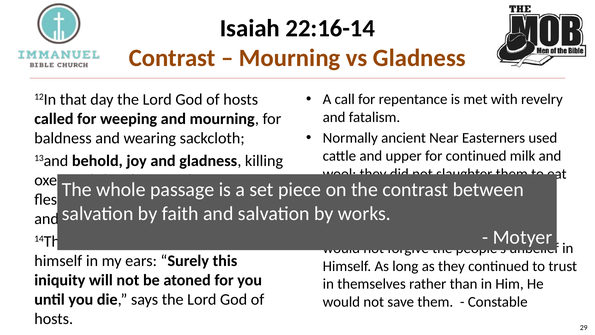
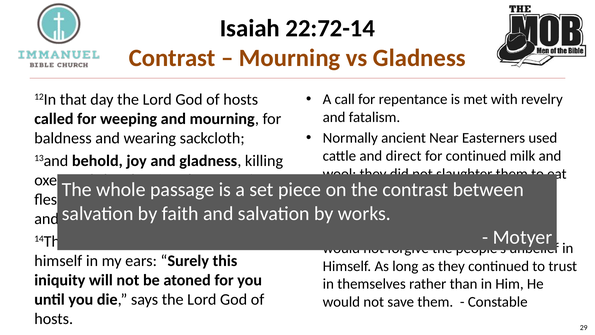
22:16-14: 22:16-14 -> 22:72-14 (330, 28)
upper: upper -> direct (404, 156)
